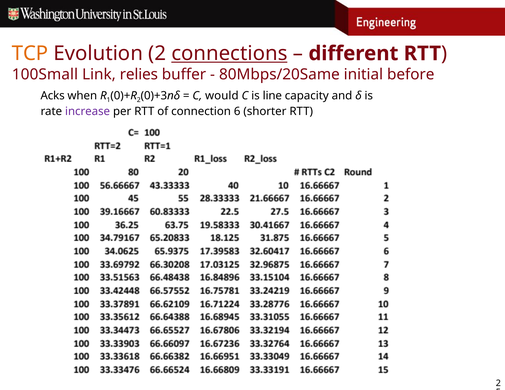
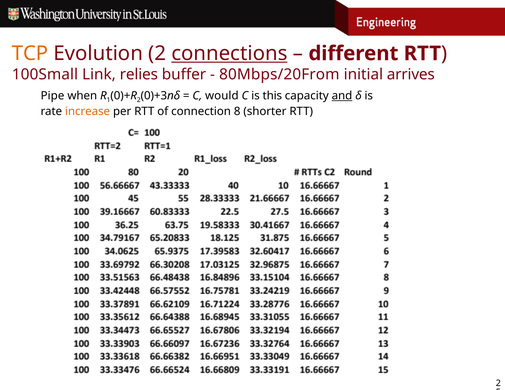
80Mbps/20Same: 80Mbps/20Same -> 80Mbps/20From (279, 75)
before: before -> arrives (411, 75)
Acks: Acks -> Pipe (52, 96)
line: line -> this (272, 96)
and underline: none -> present (342, 96)
increase colour: purple -> orange (88, 111)
6: 6 -> 8 (237, 111)
